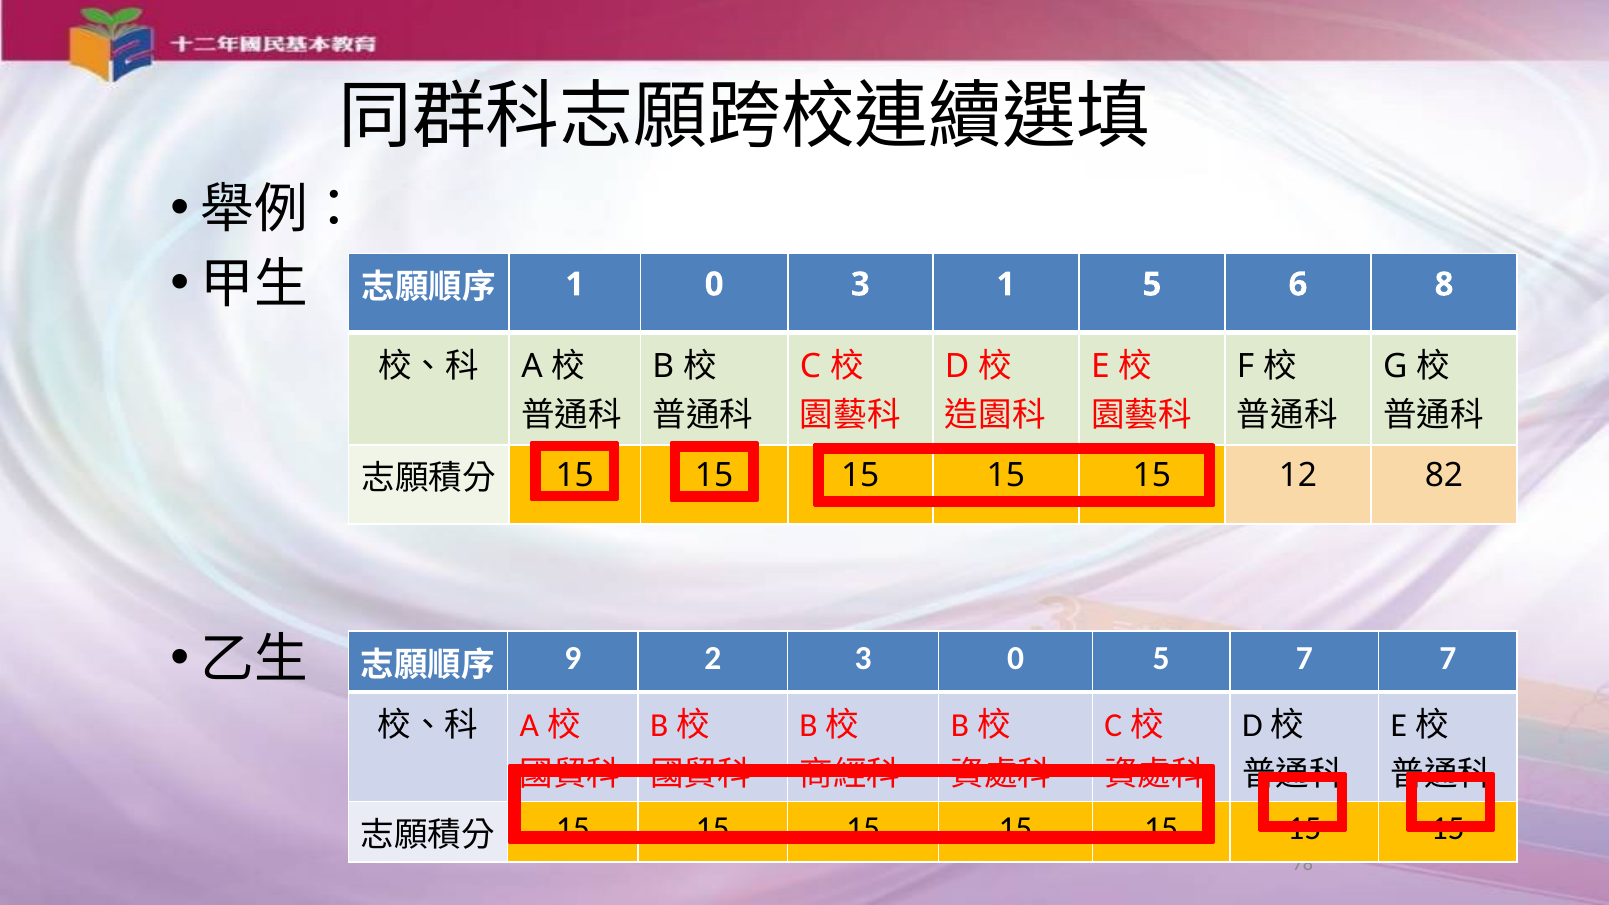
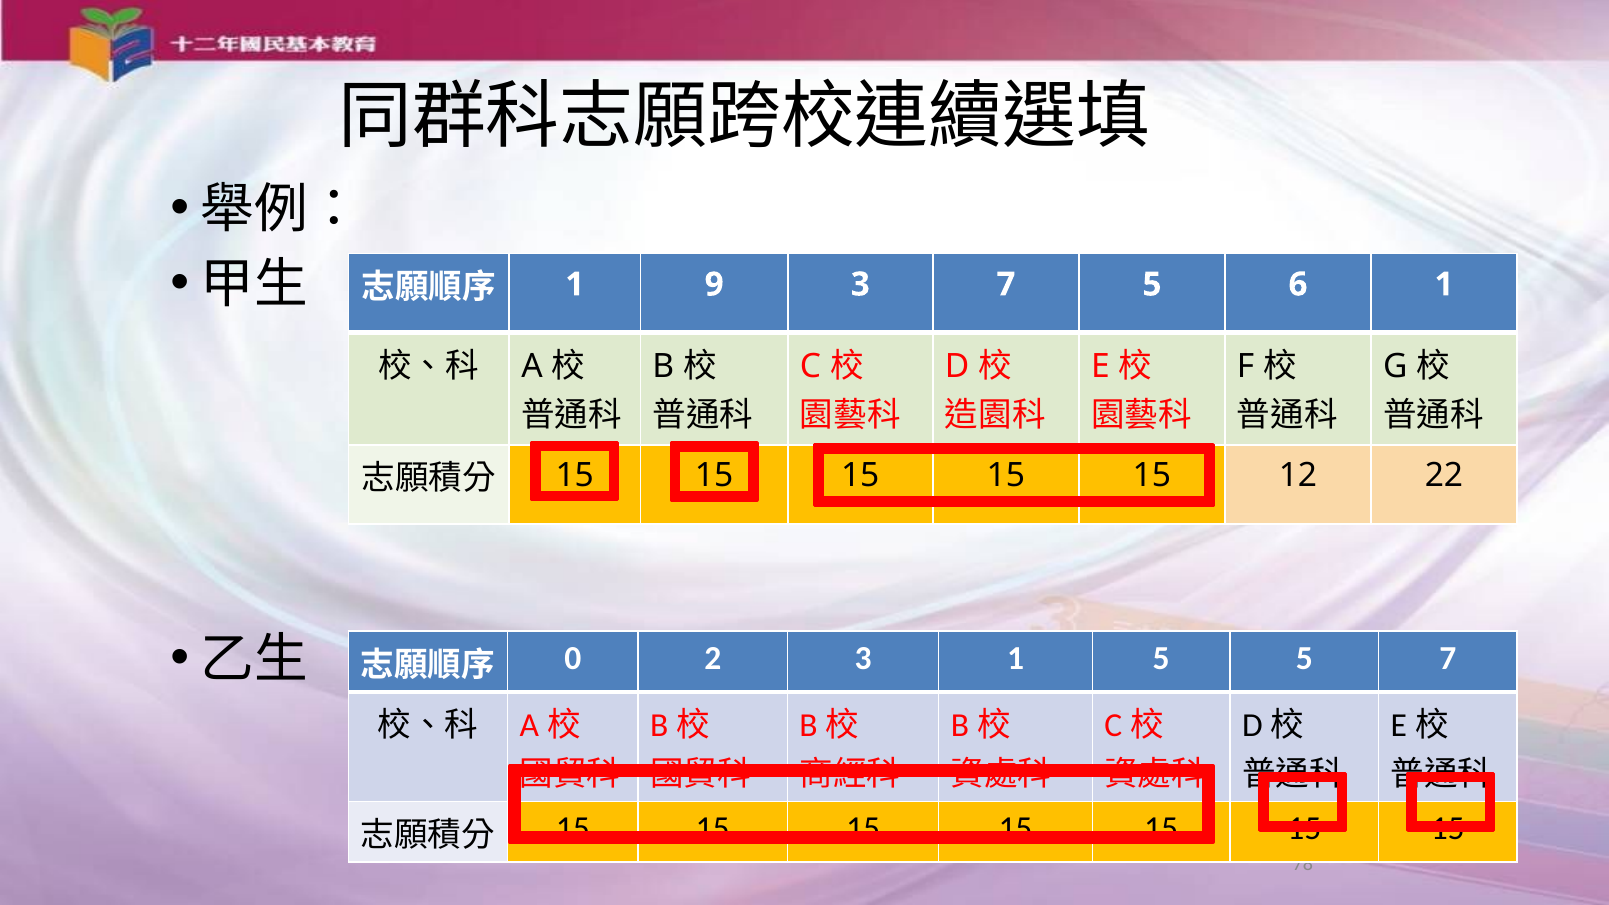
1 0: 0 -> 9 (714, 284)
3 1: 1 -> 7 (1006, 284)
6 8: 8 -> 1 (1444, 284)
82: 82 -> 22 (1444, 476)
9: 9 -> 0 (573, 658)
3 0: 0 -> 1 (1016, 658)
5 7: 7 -> 5 (1304, 658)
